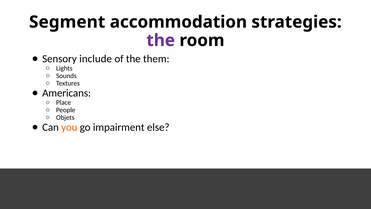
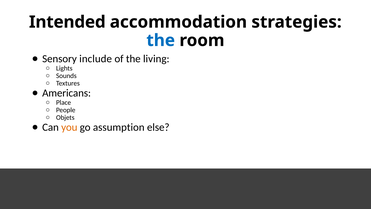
Segment: Segment -> Intended (67, 22)
the colour: purple -> blue (161, 40)
them: them -> living (156, 59)
impairment: impairment -> assumption (119, 127)
